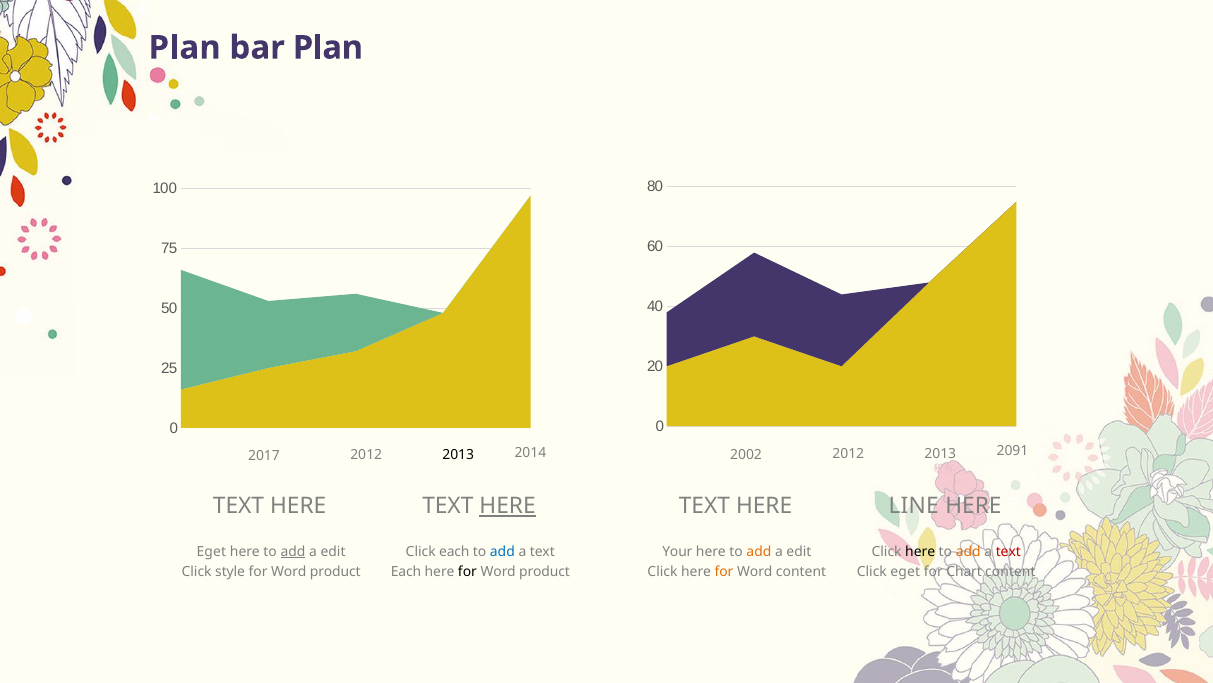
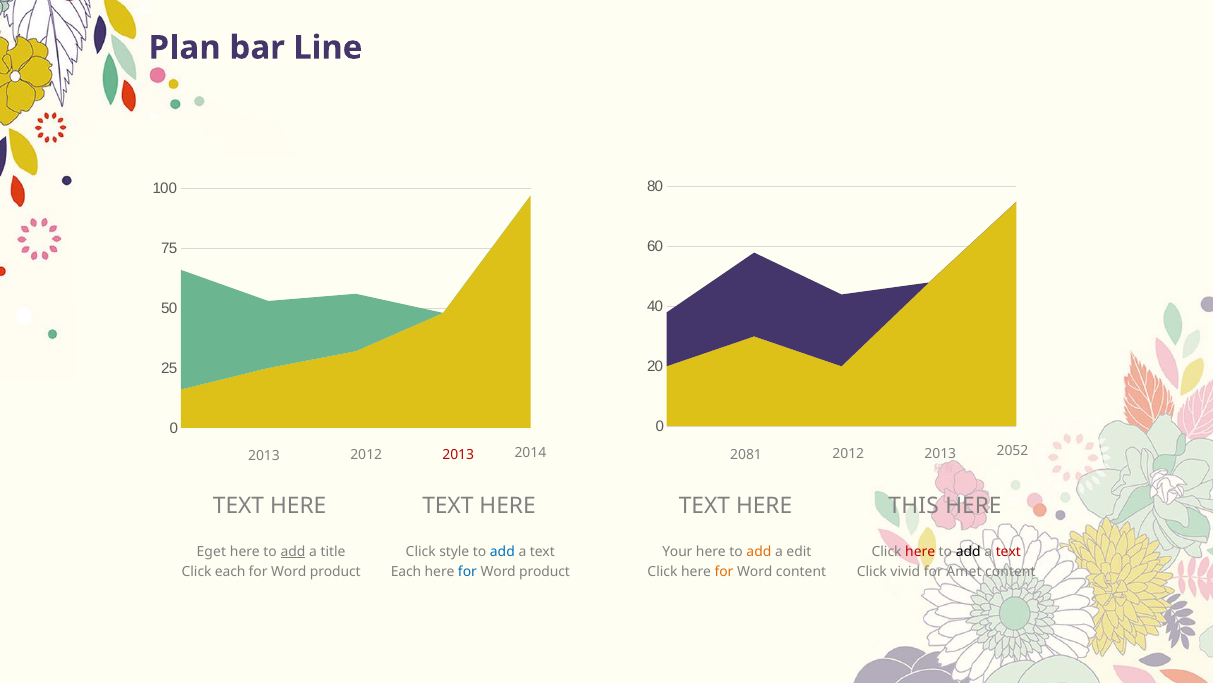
bar Plan: Plan -> Line (328, 48)
2017: 2017 -> 2013 (264, 456)
2013 colour: black -> red (458, 455)
2002: 2002 -> 2081 (746, 455)
2091: 2091 -> 2052 (1012, 451)
HERE underline: present -> none (508, 506)
LINE: LINE -> THIS (914, 506)
edit: edit -> title (333, 551)
Click each: each -> style (454, 551)
here colour: black -> red (920, 551)
add colour: orange -> black (968, 551)
Click style: style -> each (230, 571)
for colour: black -> blue (467, 571)
Click eget: eget -> vivid (905, 571)
Chart: Chart -> Amet (964, 571)
